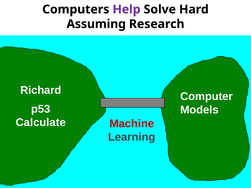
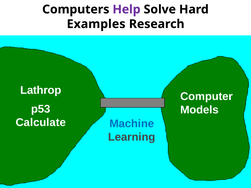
Assuming: Assuming -> Examples (96, 24)
Richard: Richard -> Lathrop (41, 90)
Machine colour: red -> blue (132, 124)
